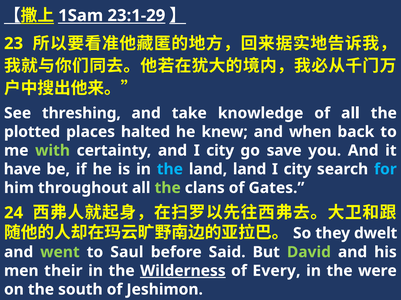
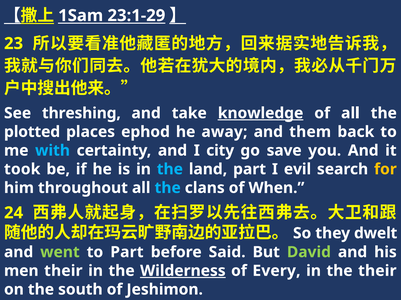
knowledge underline: none -> present (261, 113)
halted: halted -> ephod (146, 132)
knew: knew -> away (224, 132)
when: when -> them (310, 132)
with colour: light green -> light blue (53, 151)
have: have -> took (22, 170)
land land: land -> part (250, 170)
city: city -> evil (297, 170)
for colour: light blue -> yellow (385, 170)
the colour: light green -> light blue (168, 188)
Gates: Gates -> When (276, 188)
to Saul: Saul -> Part (127, 253)
the were: were -> their (377, 271)
